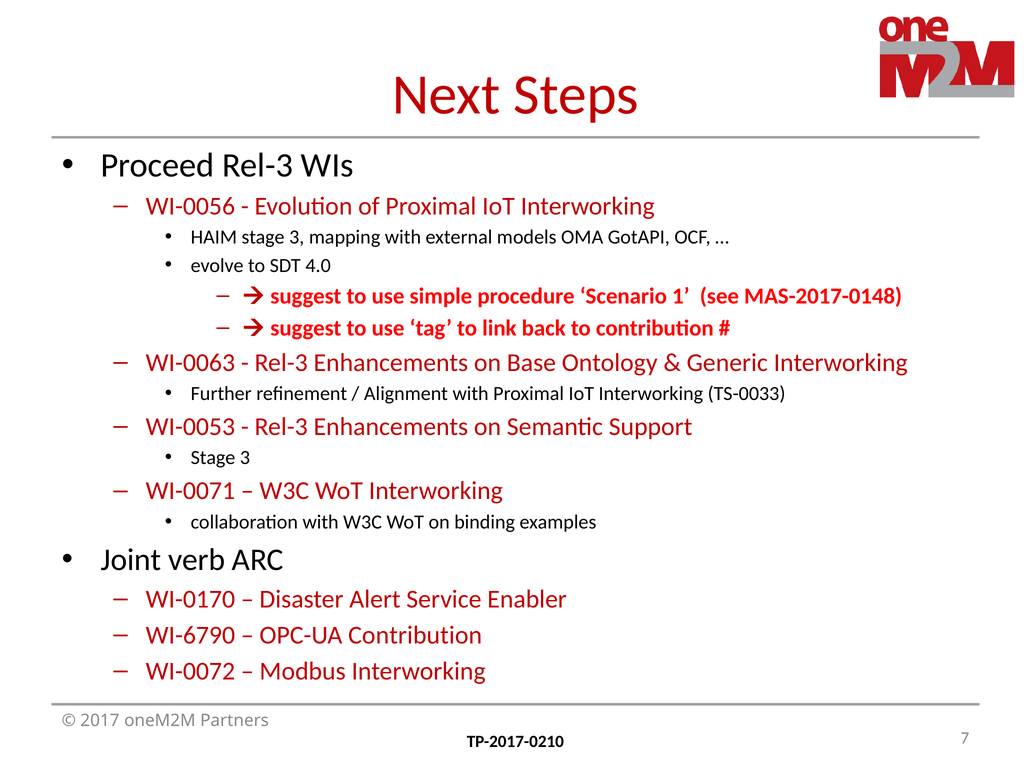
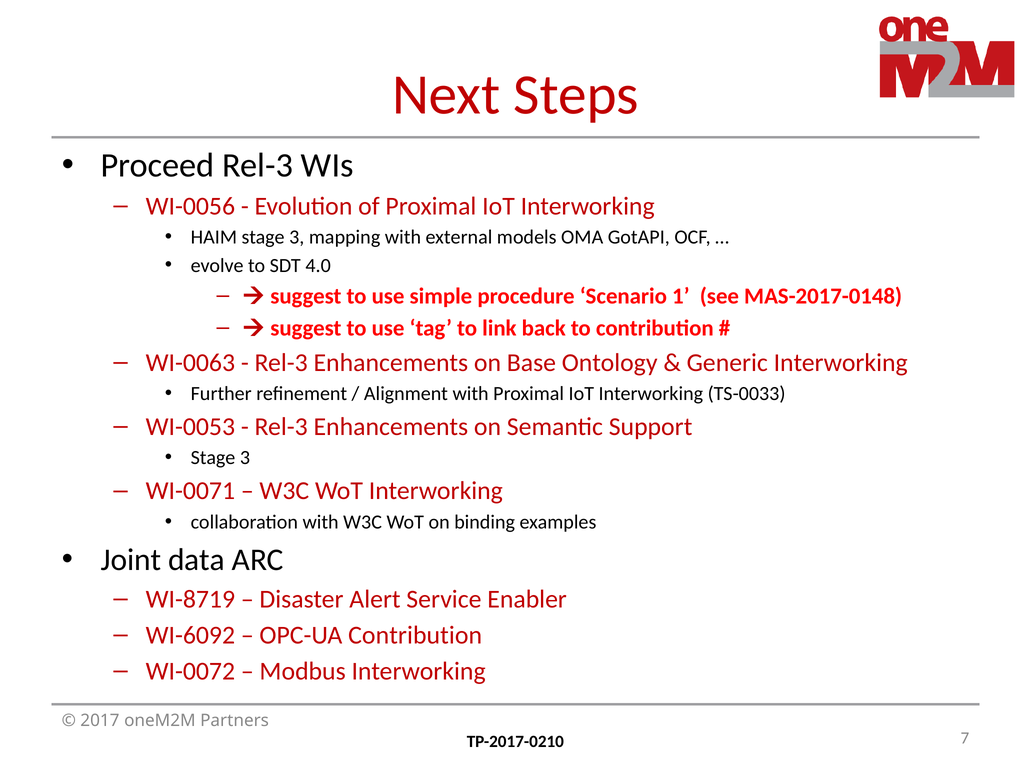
verb: verb -> data (197, 560)
WI-0170: WI-0170 -> WI-8719 (190, 599)
WI-6790: WI-6790 -> WI-6092 (190, 635)
